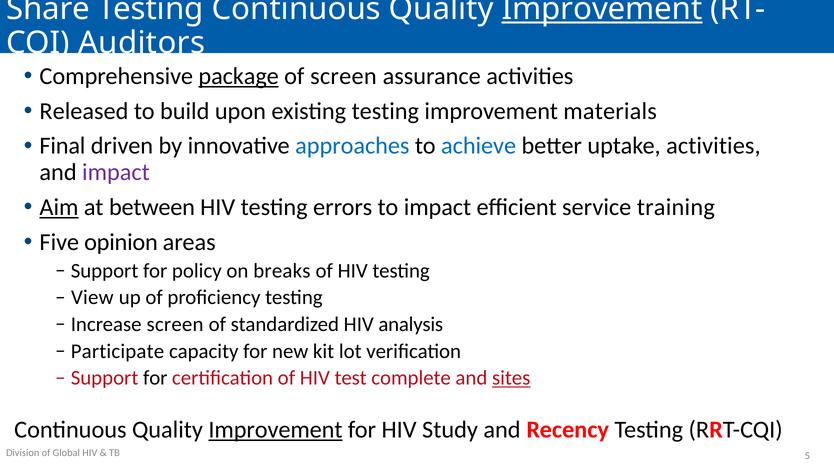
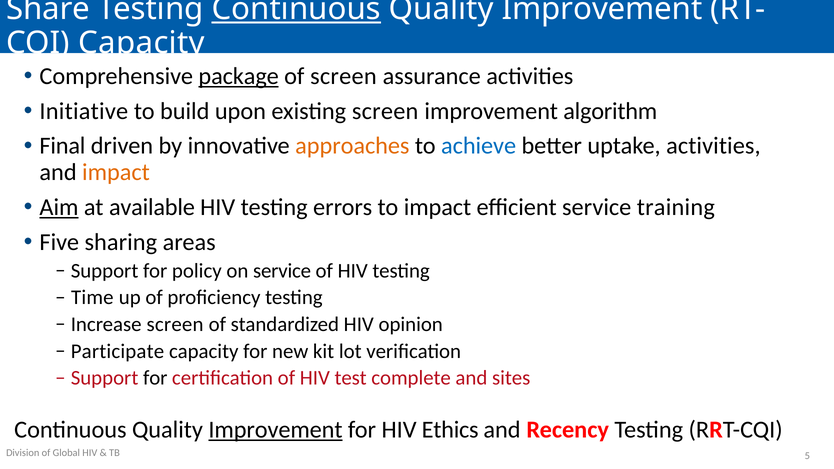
Continuous underline: none -> present (296, 9)
Improvement underline: present -> none (602, 9)
Auditors: Auditors -> Capacity (142, 43)
Released: Released -> Initiative (84, 111)
existing testing: testing -> screen (385, 111)
materials: materials -> algorithm (610, 111)
approaches colour: blue -> orange (352, 146)
impact colour: purple -> orange (116, 172)
between: between -> available (152, 207)
opinion: opinion -> sharing (121, 242)
on breaks: breaks -> service (282, 271)
View: View -> Time (92, 298)
analysis: analysis -> opinion (411, 324)
sites underline: present -> none (511, 378)
Study: Study -> Ethics (450, 430)
